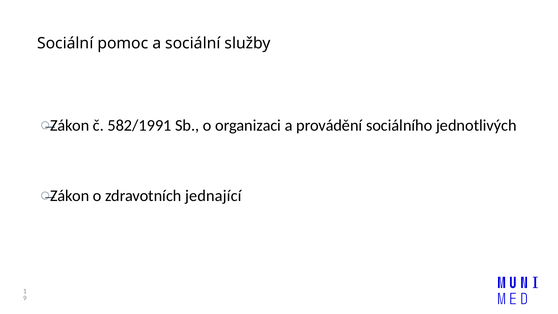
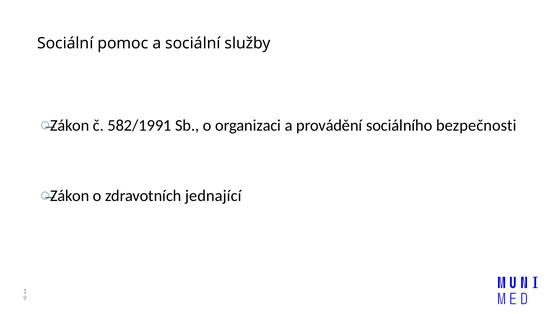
jednotlivých: jednotlivých -> bezpečnosti (476, 126)
